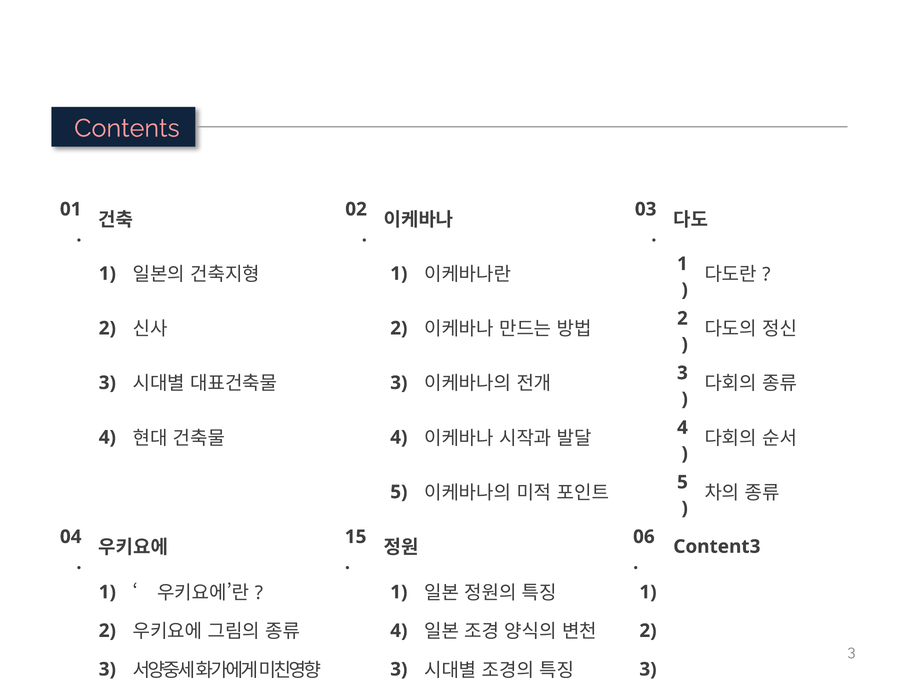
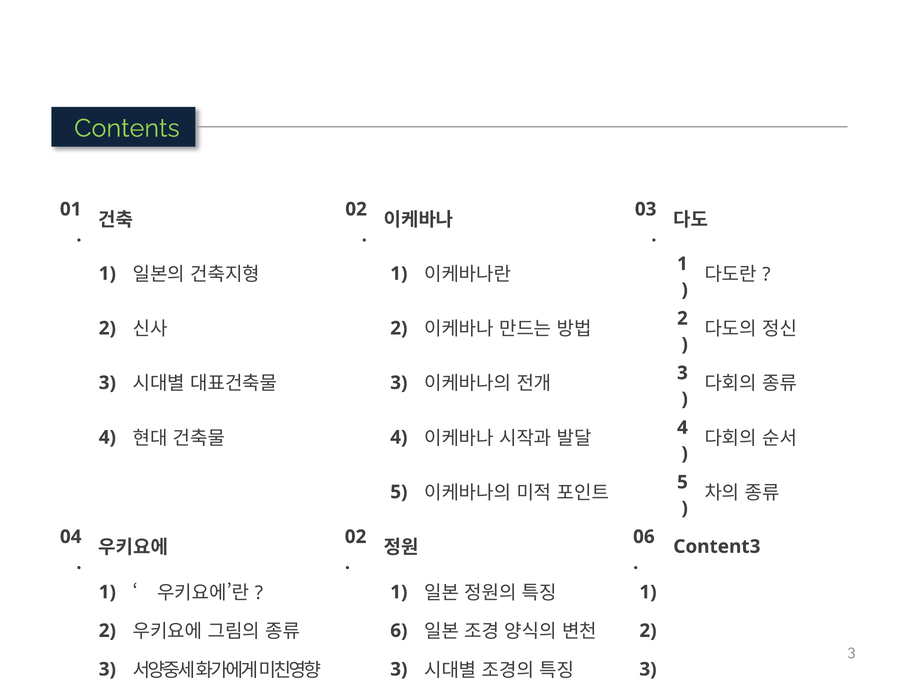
Contents colour: pink -> light green (127, 128)
15: 15 -> 02 (356, 537)
4: 4 -> 6 (399, 631)
